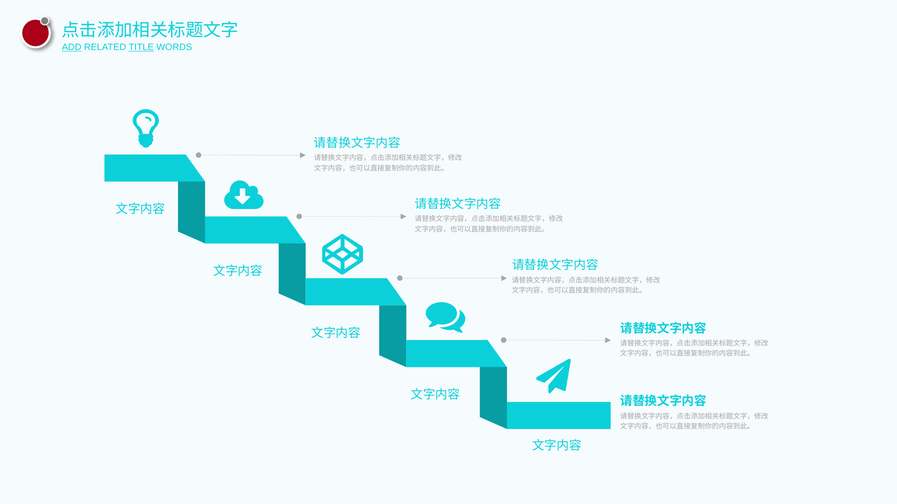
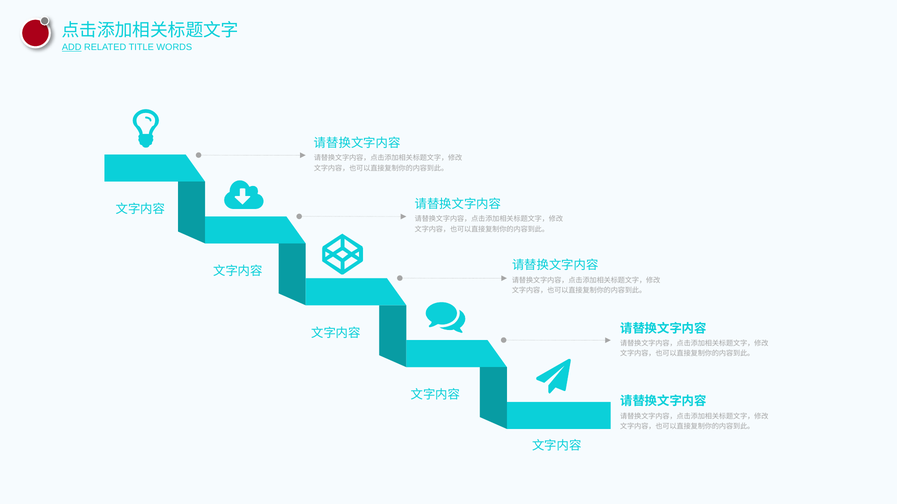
TITLE underline: present -> none (141, 47)
